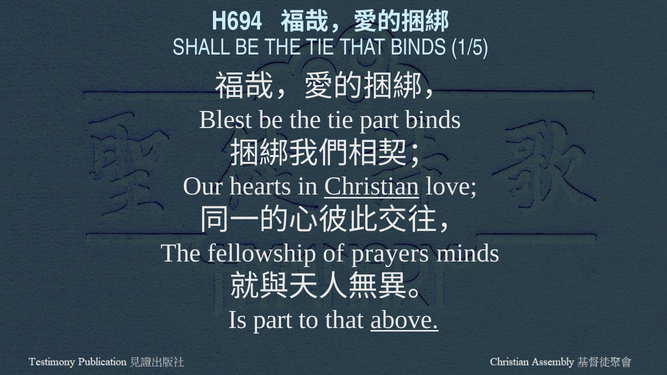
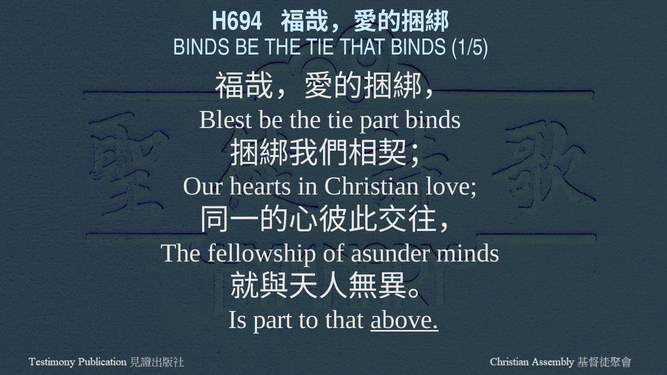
SHALL: SHALL -> BINDS (201, 47)
Christian underline: present -> none (372, 187)
prayers: prayers -> asunder (390, 253)
